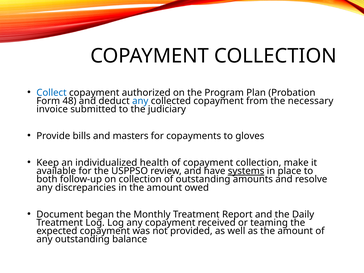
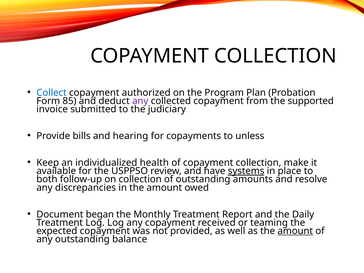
48: 48 -> 85 (69, 101)
any colour: blue -> purple (140, 101)
necessary: necessary -> supported (311, 101)
masters: masters -> hearing (130, 136)
gloves: gloves -> unless (250, 136)
amount underline: none -> present (295, 231)
